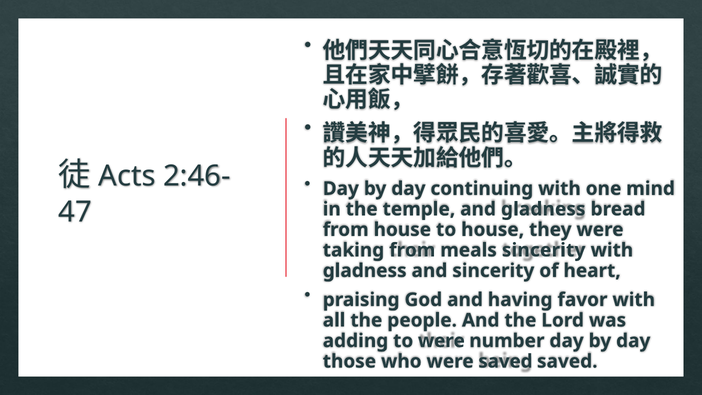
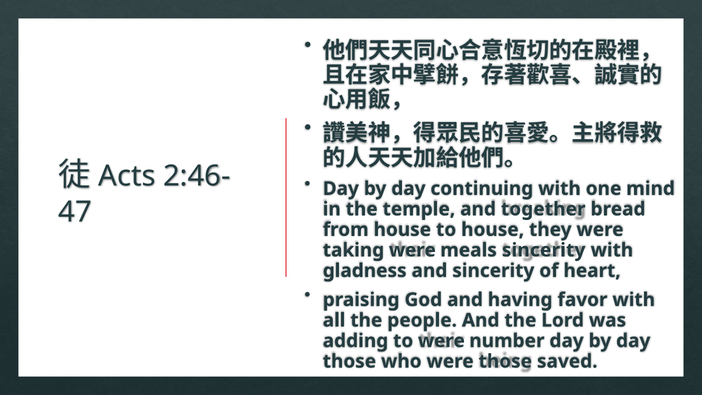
and gladness: gladness -> together (543, 209)
taking from: from -> were (412, 250)
were saved: saved -> those (505, 361)
